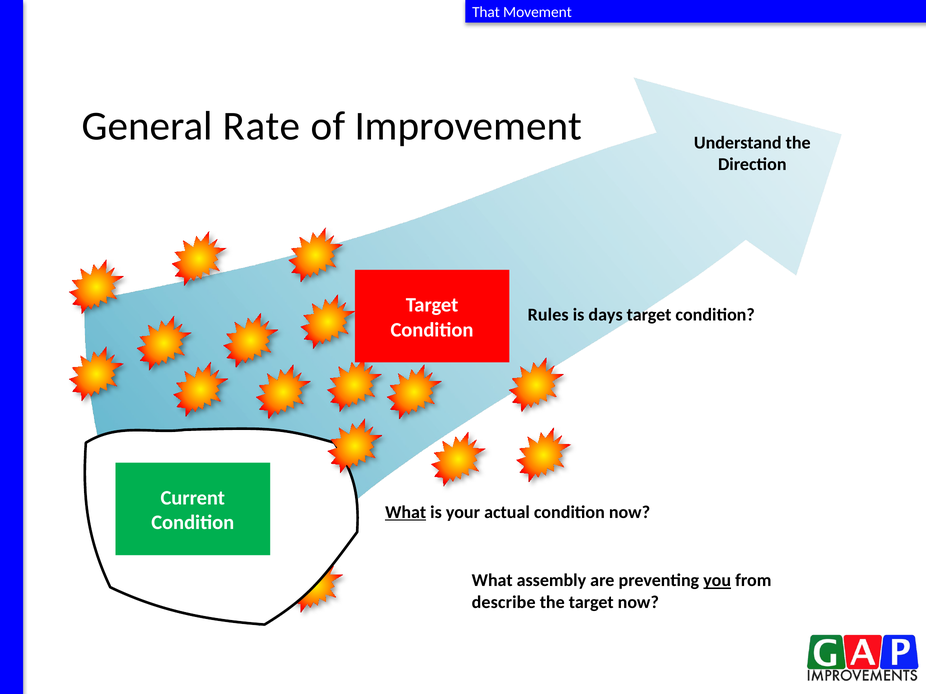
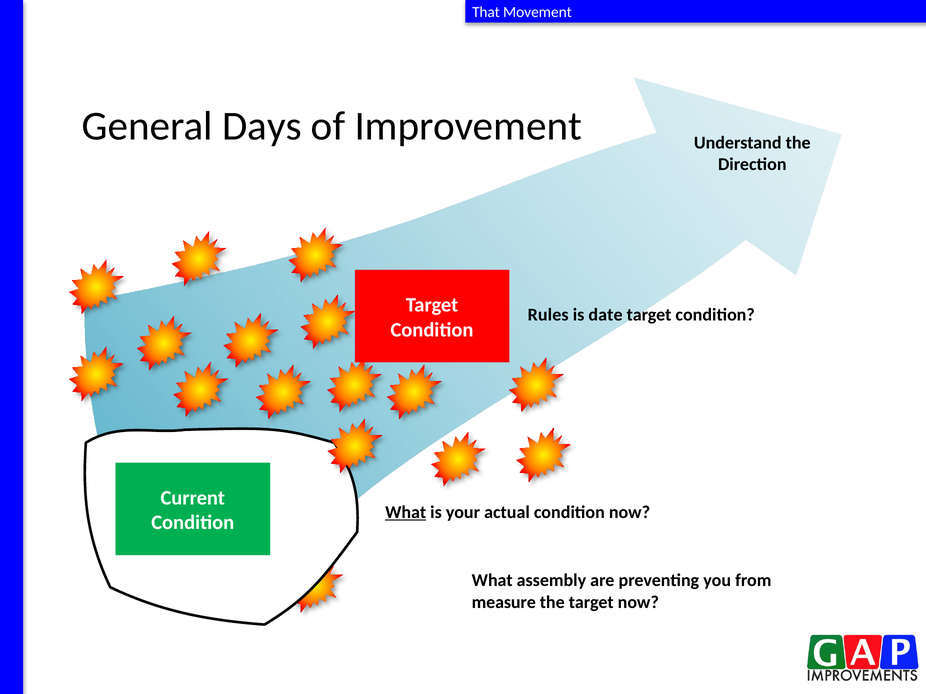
Rate: Rate -> Days (262, 126)
days: days -> date (606, 315)
you underline: present -> none (717, 581)
describe: describe -> measure (504, 603)
